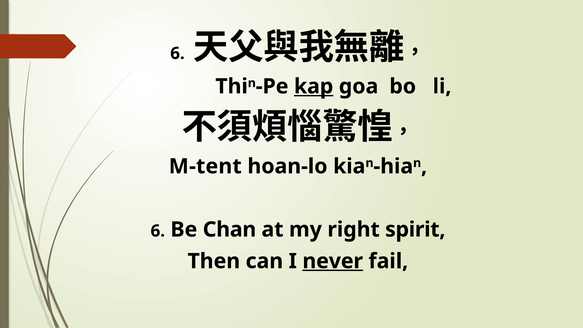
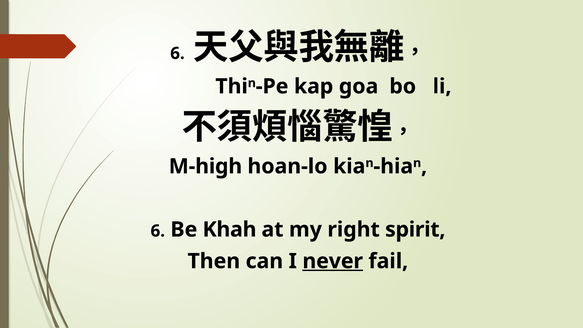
kap underline: present -> none (314, 86)
M-tent: M-tent -> M-high (205, 166)
Chan: Chan -> Khah (230, 230)
